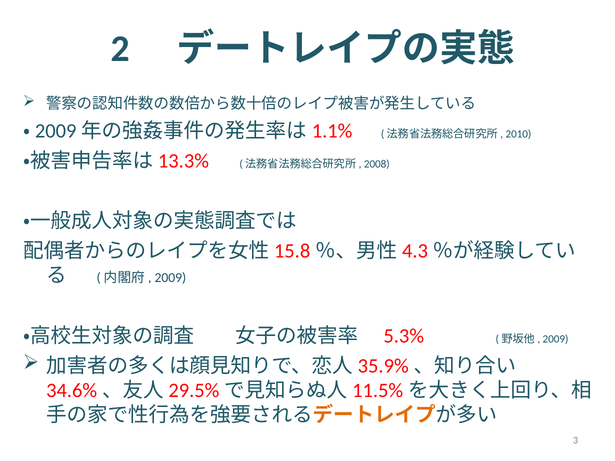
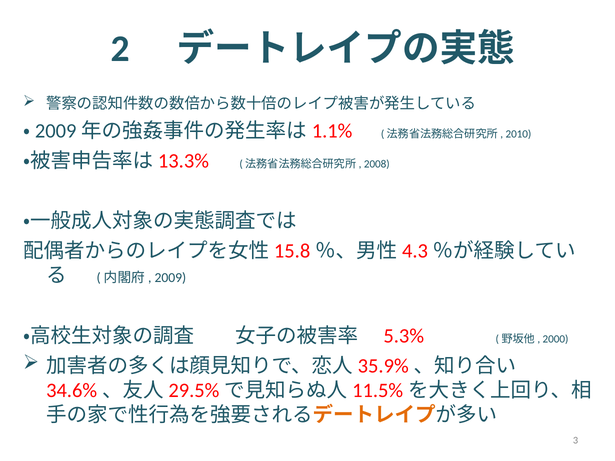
2009: 2009 -> 2000 (556, 339)
